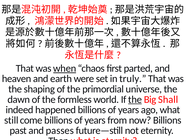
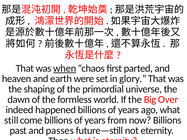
truly: truly -> glory (133, 79)
the underline: present -> none (135, 100)
Shall: Shall -> Over (168, 100)
